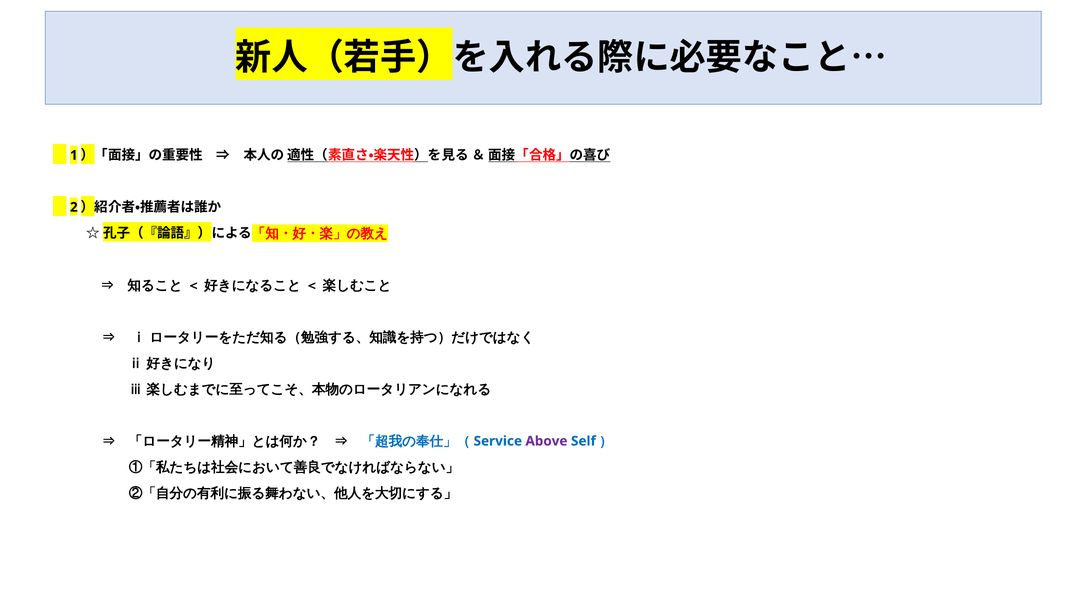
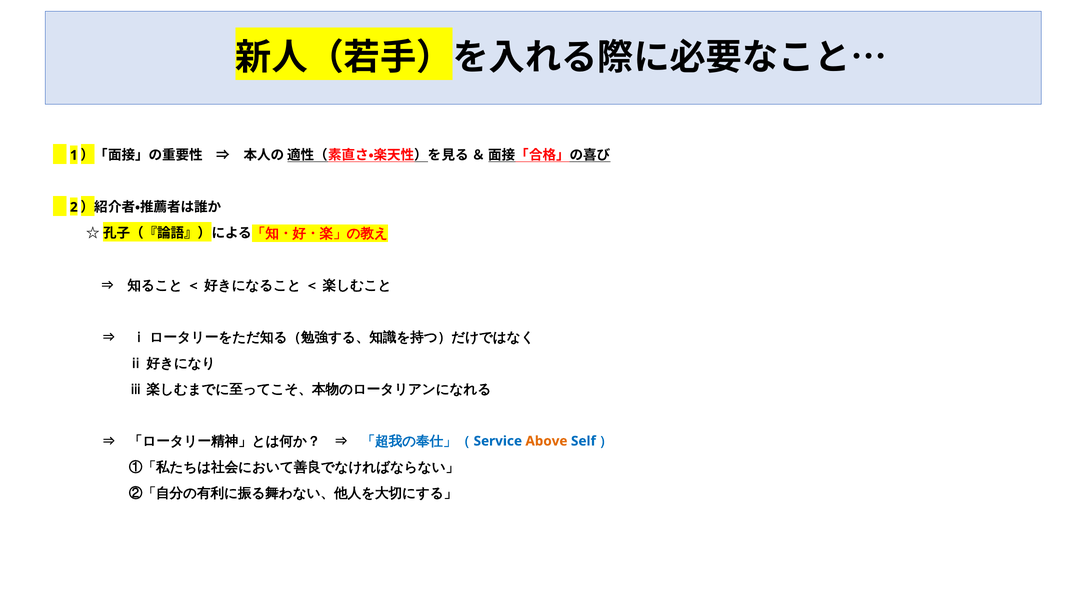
Above colour: purple -> orange (546, 441)
